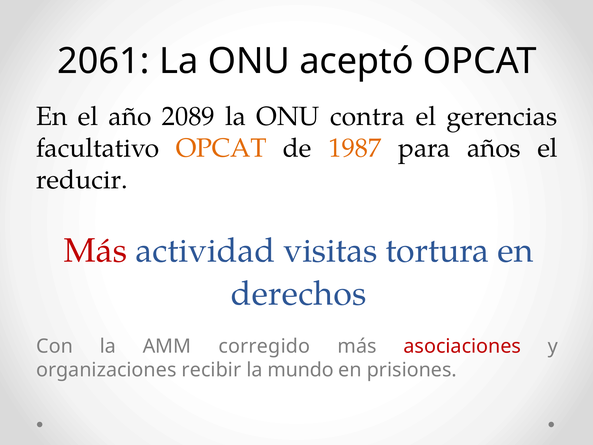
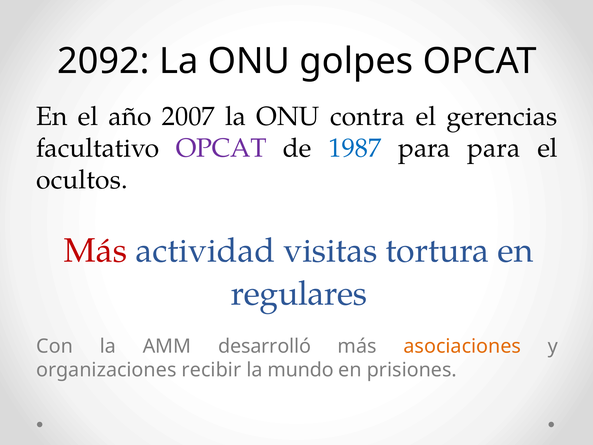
2061: 2061 -> 2092 (103, 61)
aceptó: aceptó -> golpes (356, 61)
2089: 2089 -> 2007 (188, 116)
OPCAT colour: orange -> purple (221, 148)
1987 colour: orange -> blue (355, 148)
para años: años -> para (494, 148)
reducir: reducir -> ocultos (82, 180)
derechos: derechos -> regulares (299, 294)
corregido: corregido -> desarrolló (265, 346)
asociaciones colour: red -> orange (462, 346)
